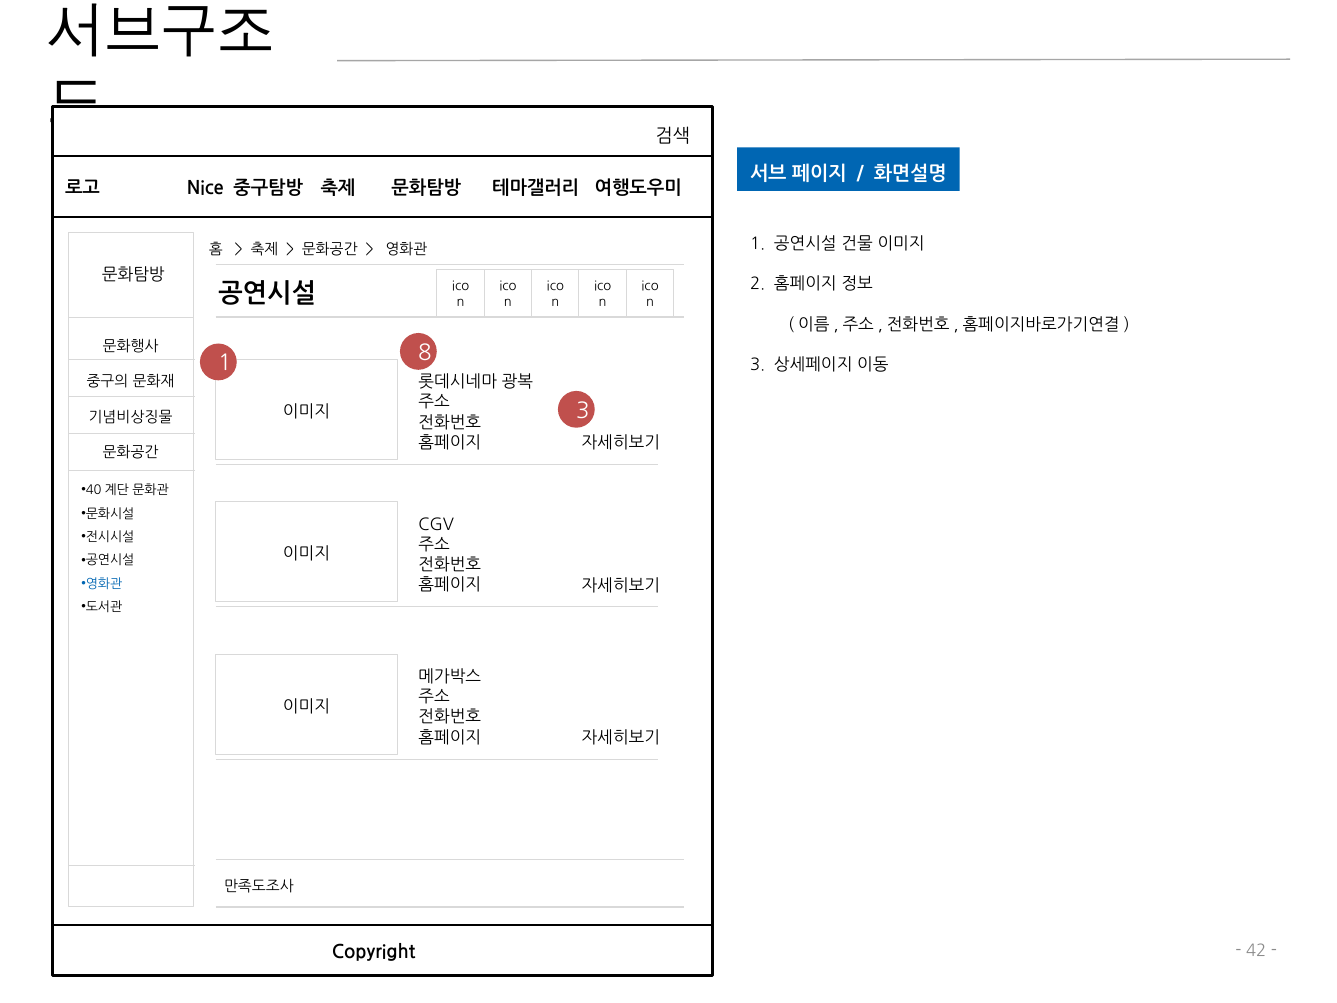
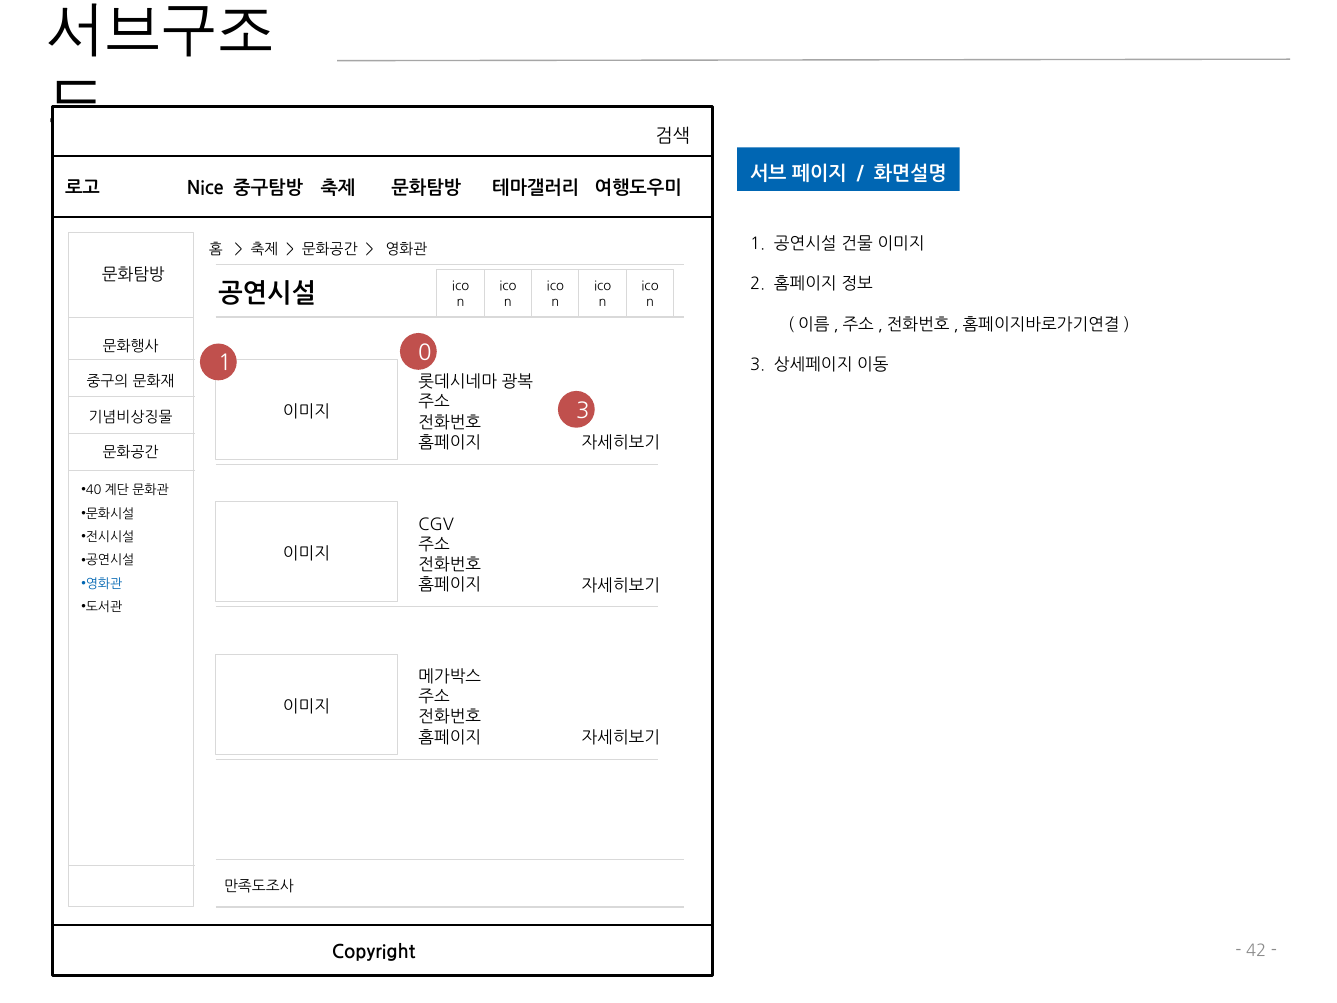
8: 8 -> 0 (425, 353)
